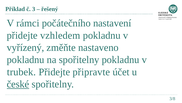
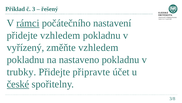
rámci underline: none -> present (28, 23)
změňte nastaveno: nastaveno -> vzhledem (98, 47)
na spořitelny: spořitelny -> nastaveno (79, 59)
trubek: trubek -> trubky (21, 72)
